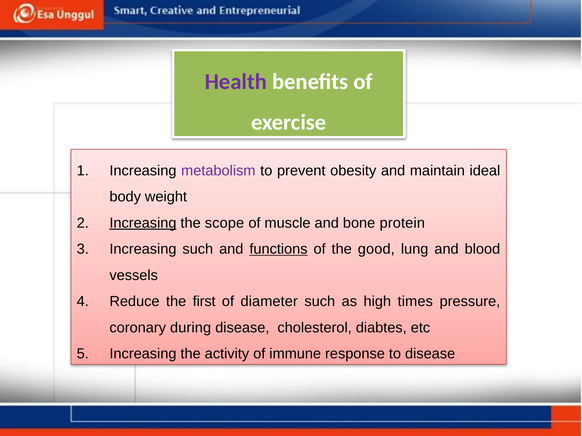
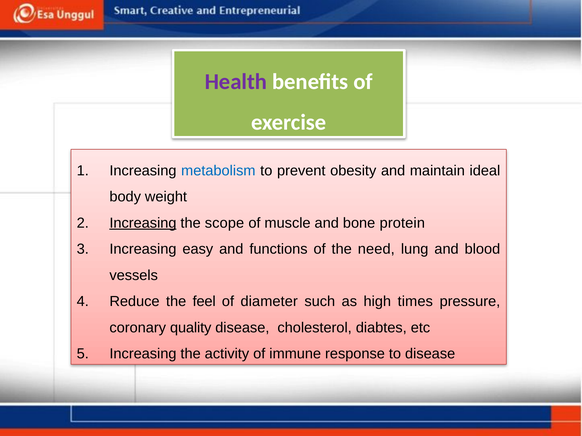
metabolism colour: purple -> blue (218, 171)
Increasing such: such -> easy (198, 249)
functions underline: present -> none (279, 249)
good: good -> need (376, 249)
first: first -> feel (204, 302)
during: during -> quality (191, 328)
